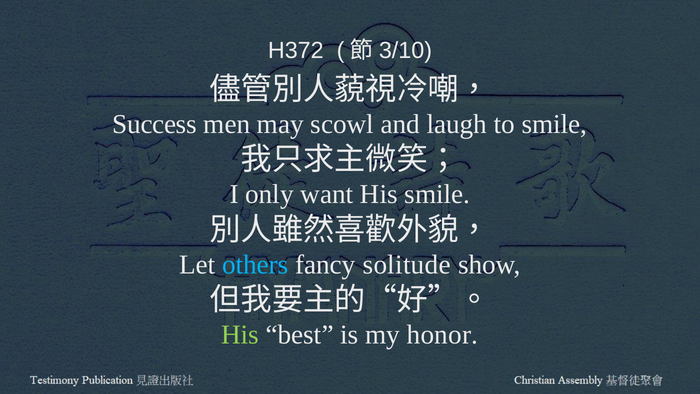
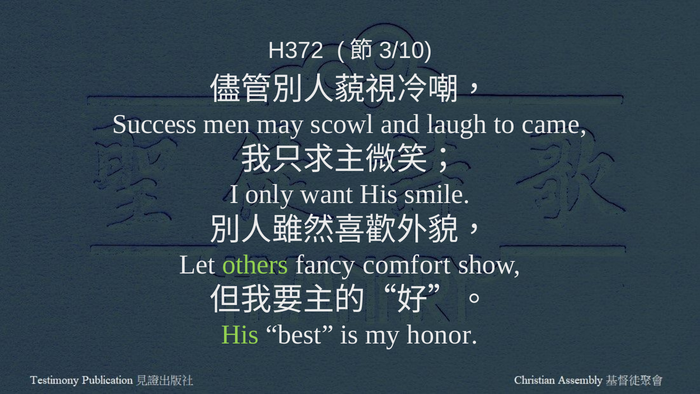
to smile: smile -> came (554, 124)
others colour: light blue -> light green (255, 264)
solitude: solitude -> comfort (407, 264)
